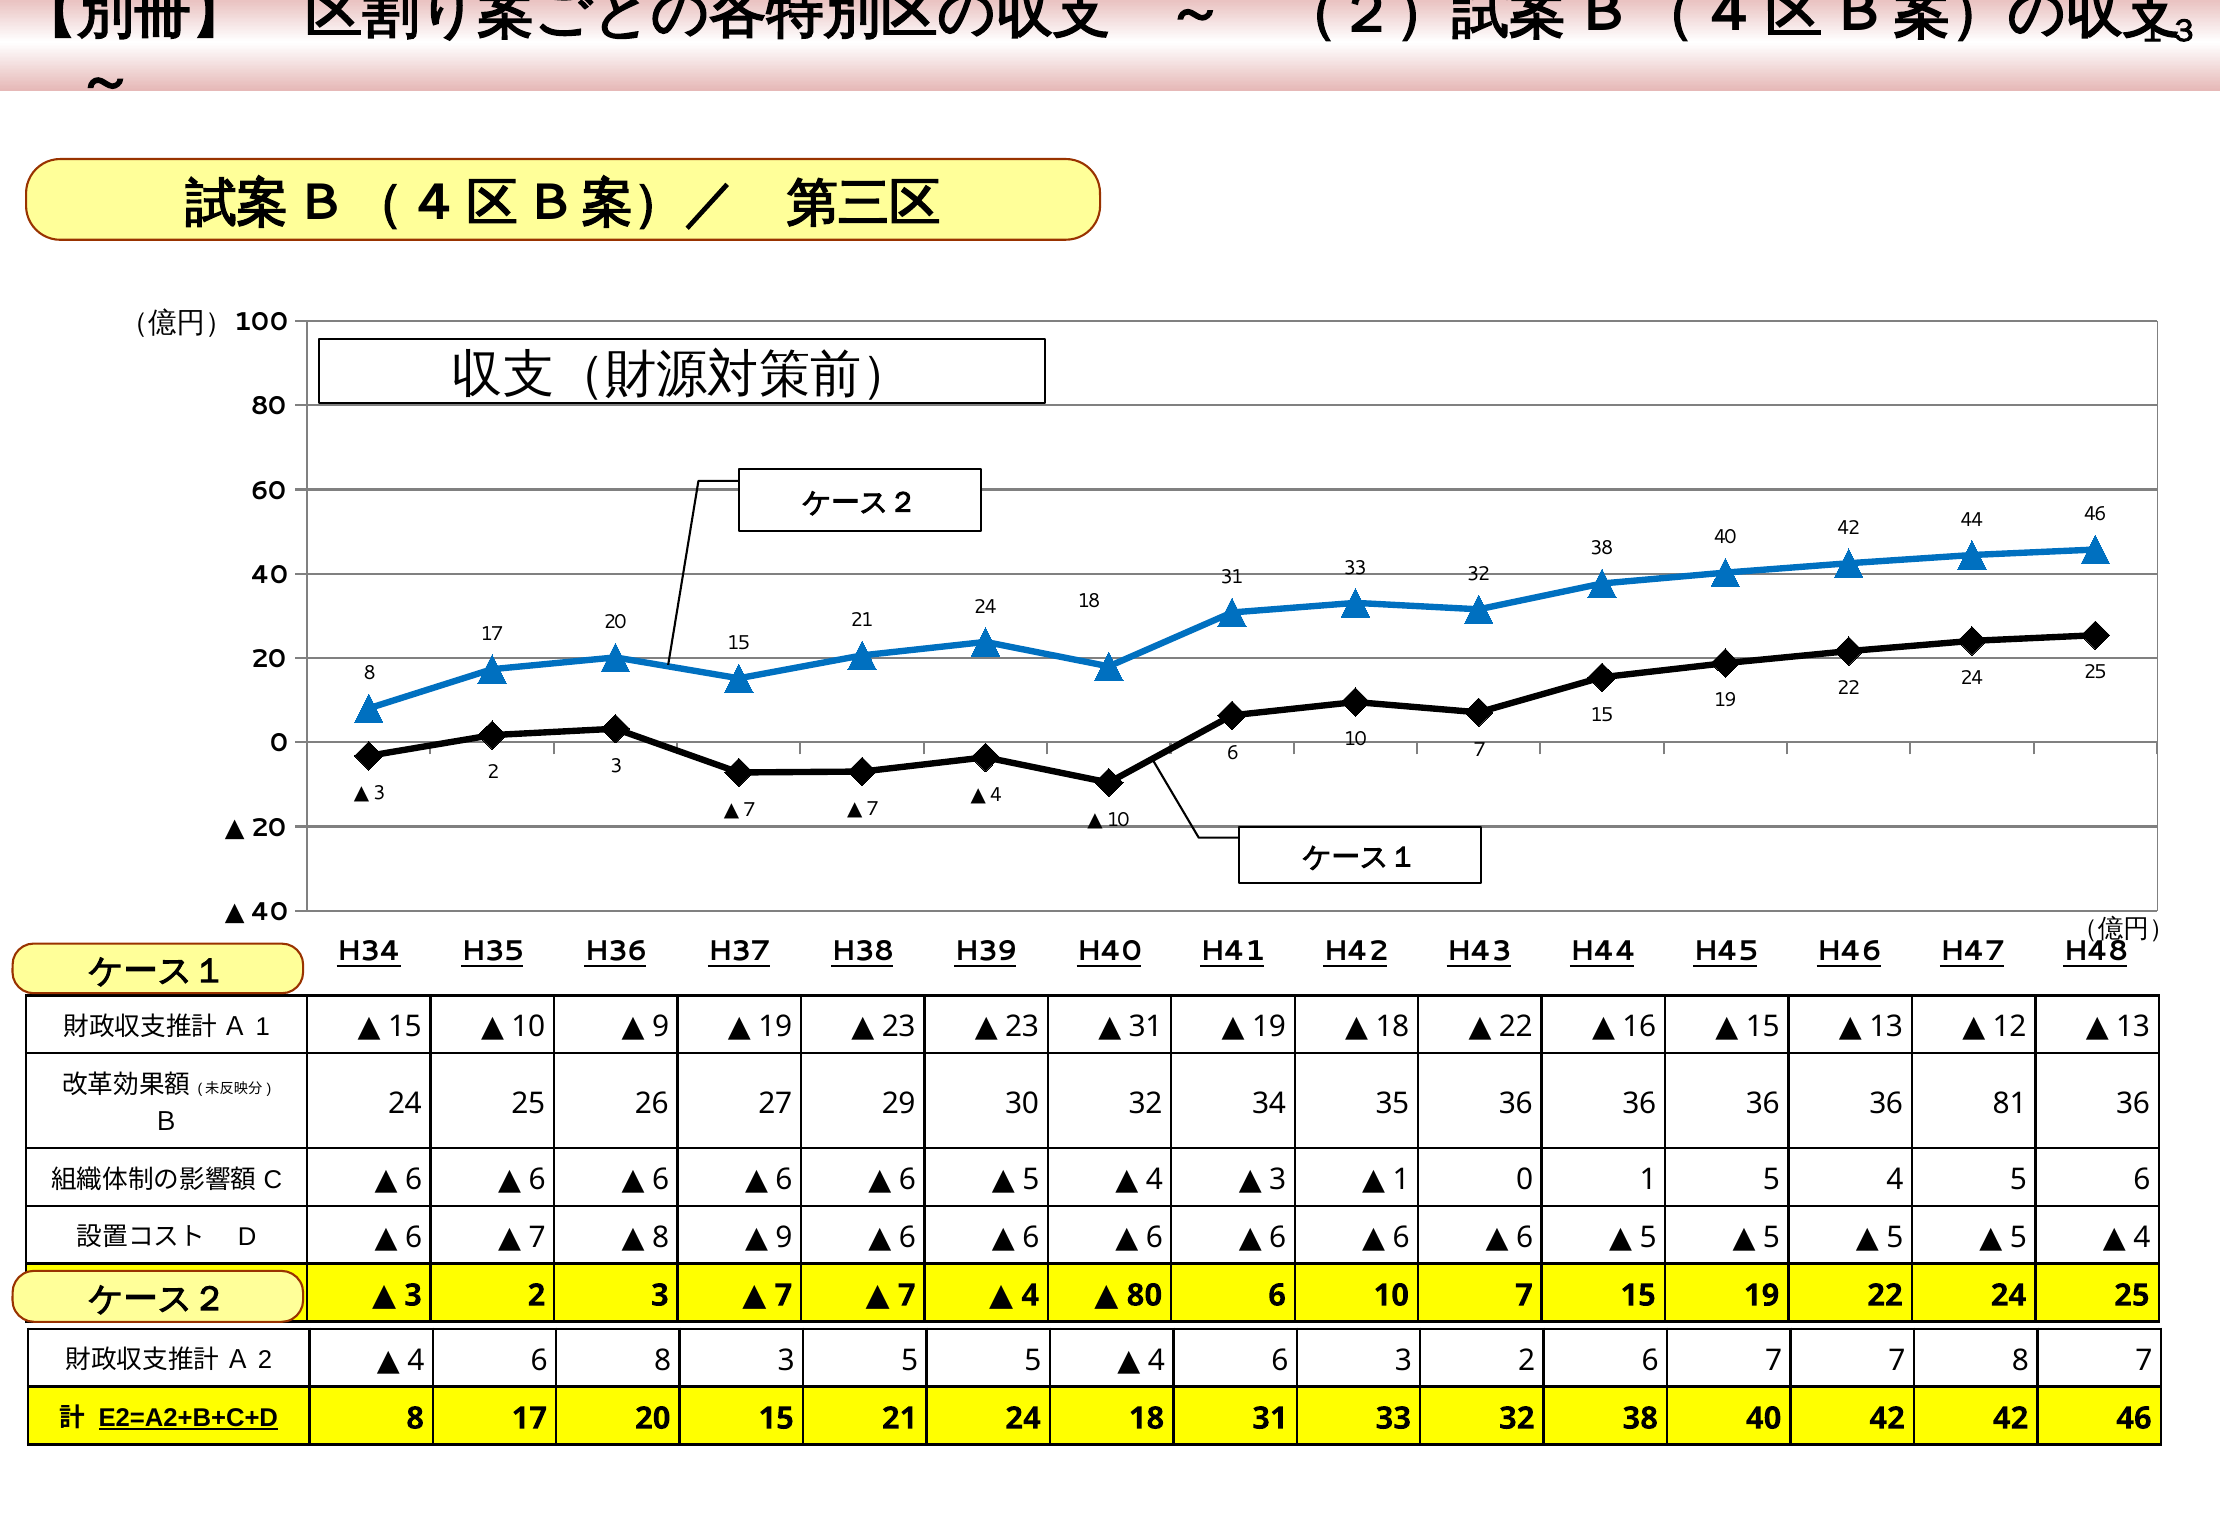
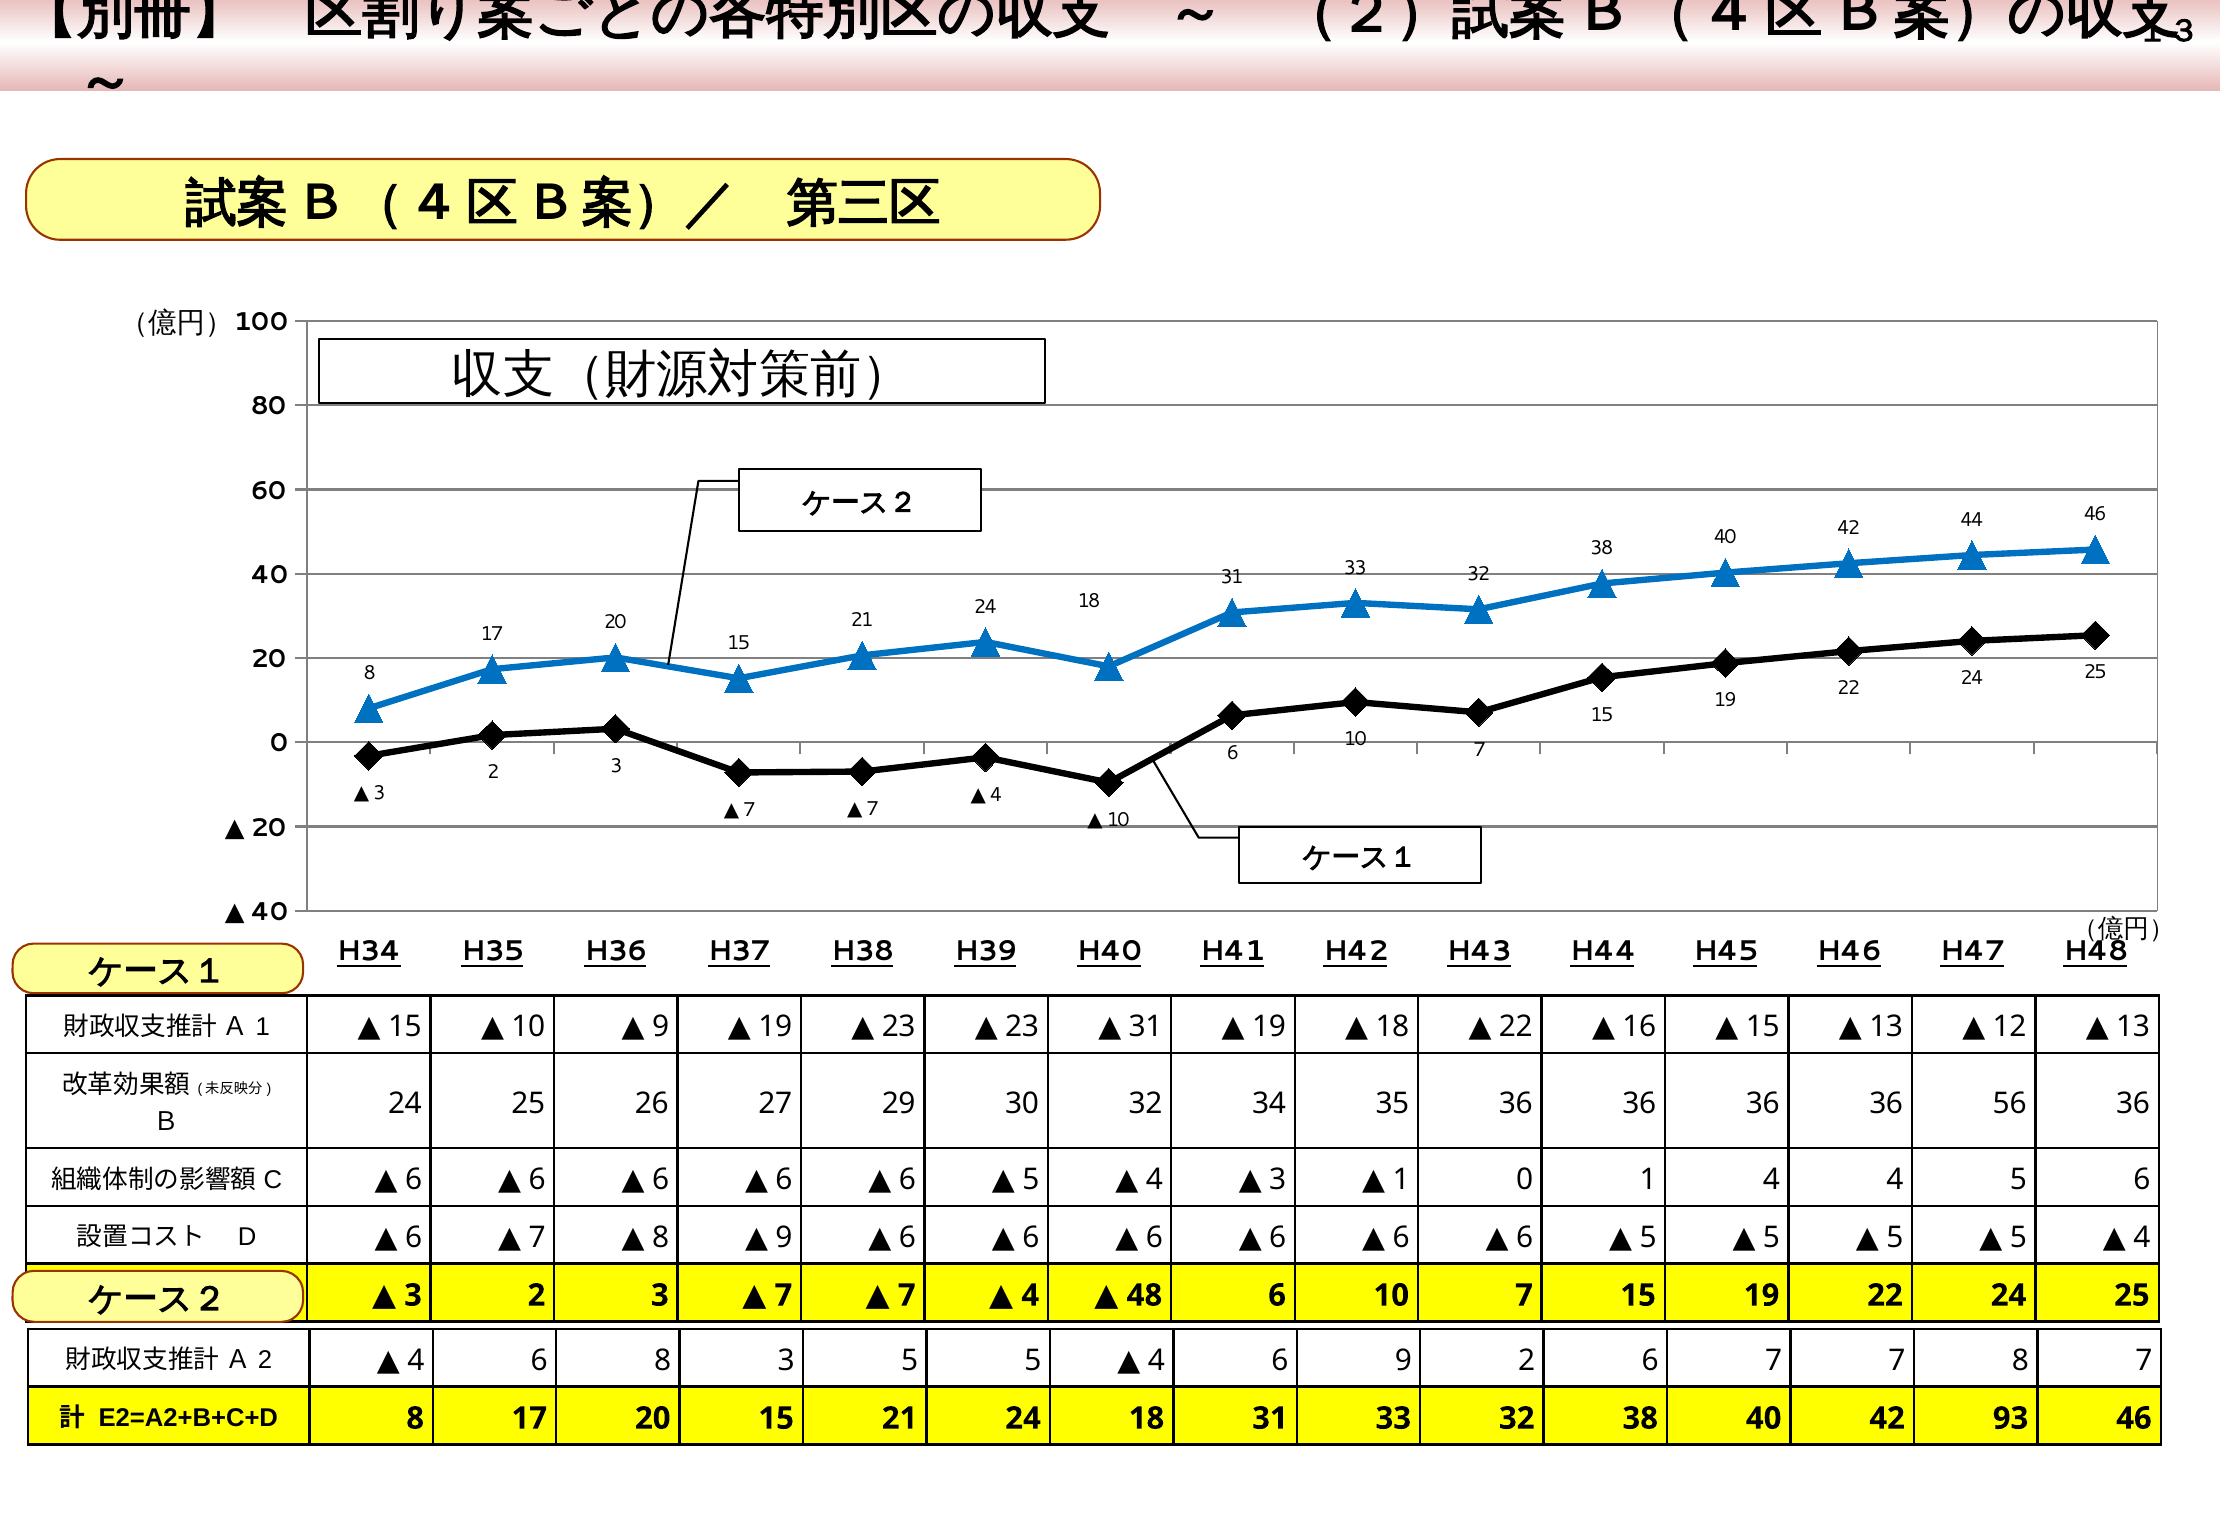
81: 81 -> 56 (2010, 1103)
1 5: 5 -> 4 (1772, 1180)
80: 80 -> 48 (1144, 1295)
6 3: 3 -> 9 (1403, 1361)
E2=A2+B+C+D underline: present -> none (188, 1418)
42 42: 42 -> 93 (2011, 1418)
